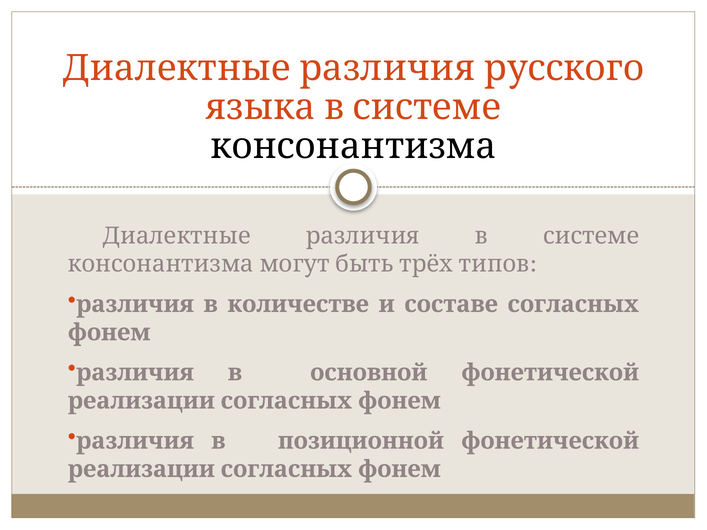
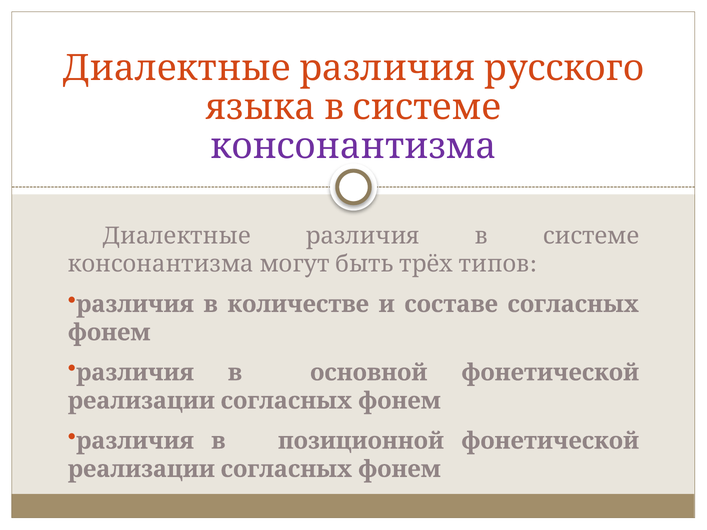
консонантизма colour: black -> purple (353, 147)
